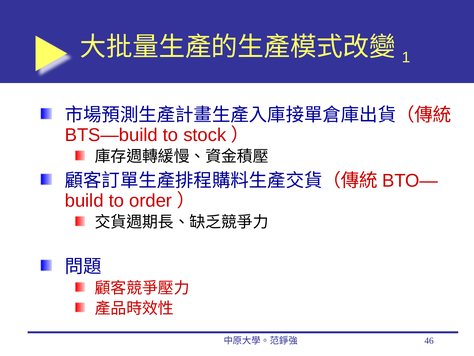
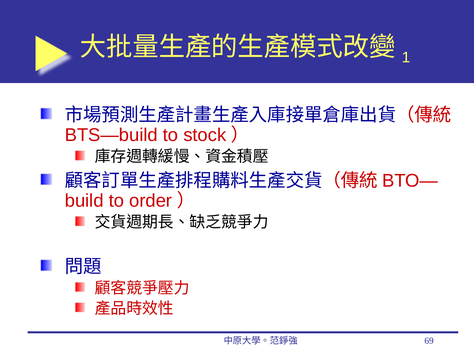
46: 46 -> 69 (429, 340)
